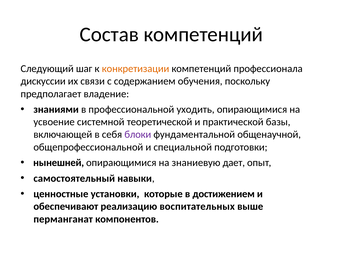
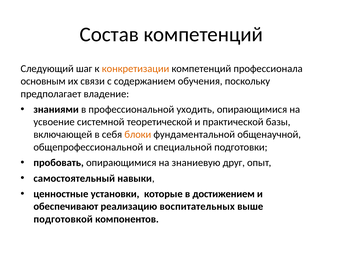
дискуссии: дискуссии -> основным (43, 81)
блоки colour: purple -> orange (138, 135)
нынешней: нынешней -> пробовать (59, 163)
дает: дает -> друг (234, 163)
перманганат: перманганат -> подготовкой (63, 219)
